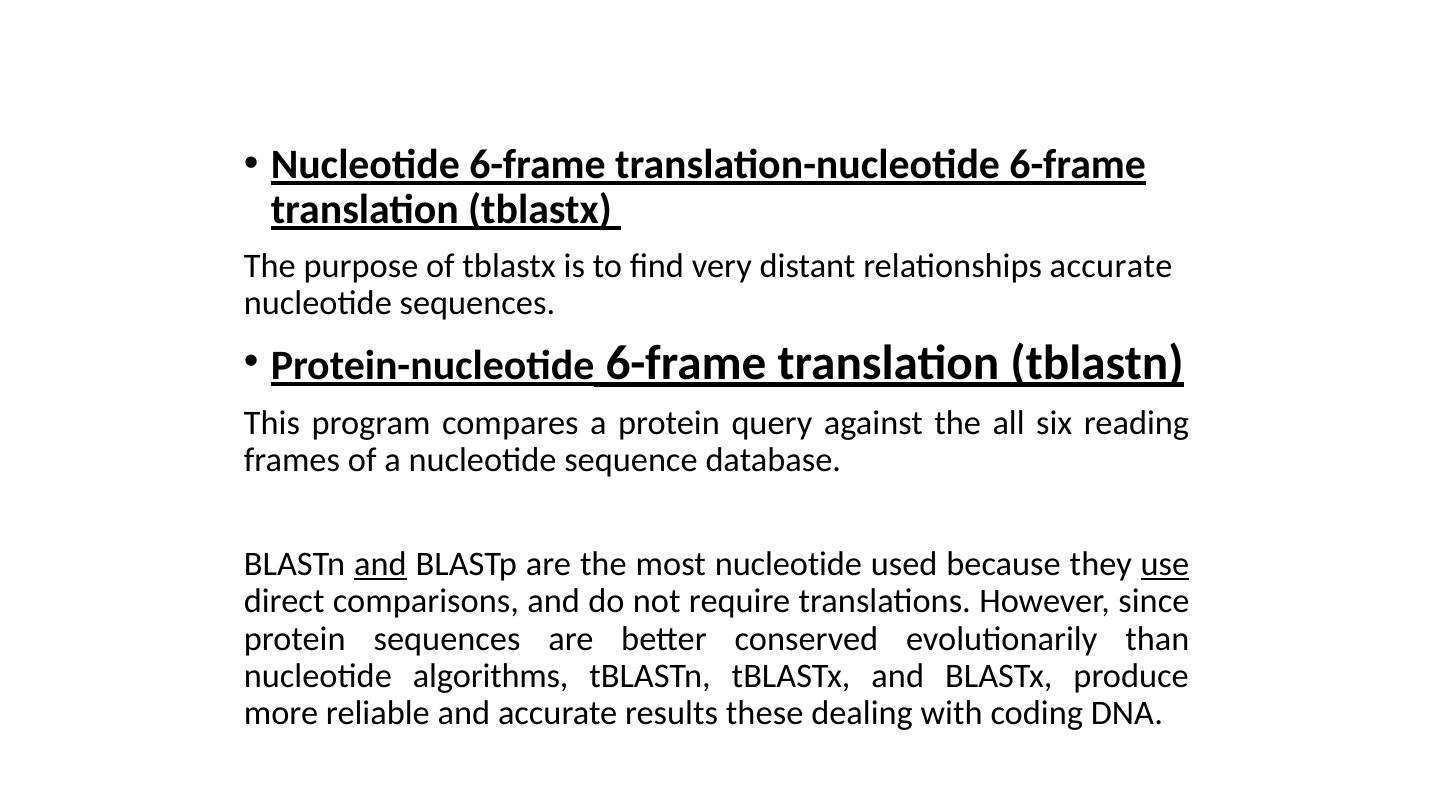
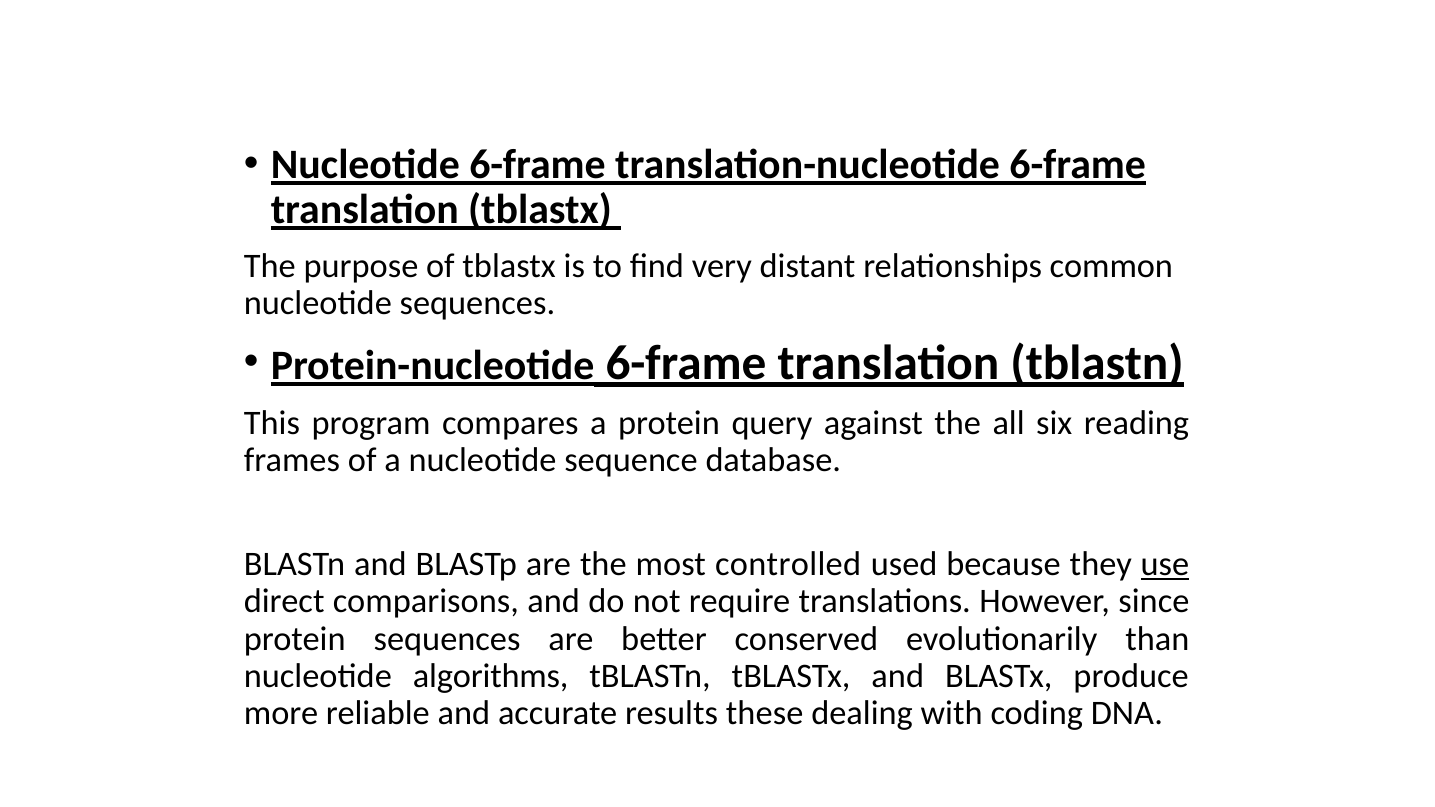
relationships accurate: accurate -> common (1111, 266)
and underline: present -> none (380, 565)
most nucleotide: nucleotide -> controlled (788, 565)
